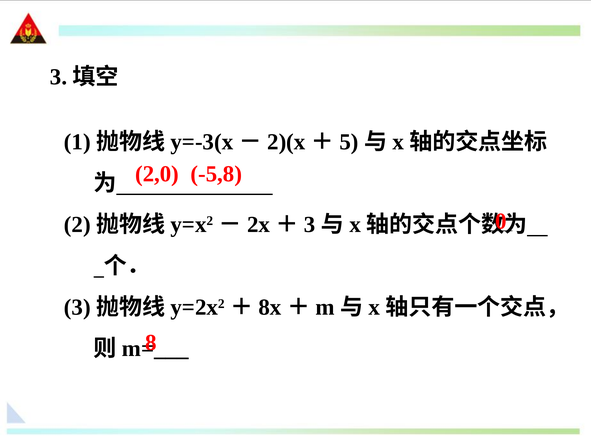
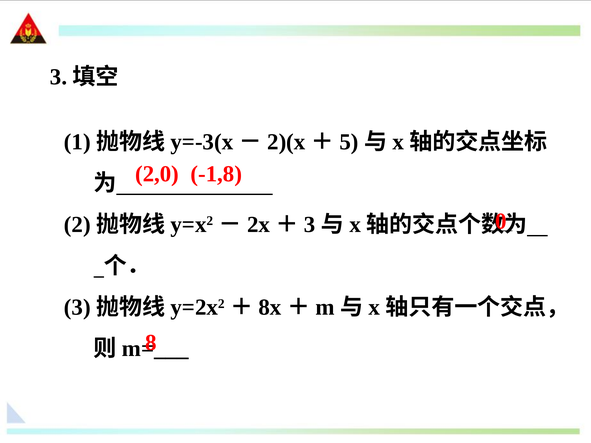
-5,8: -5,8 -> -1,8 (216, 174)
